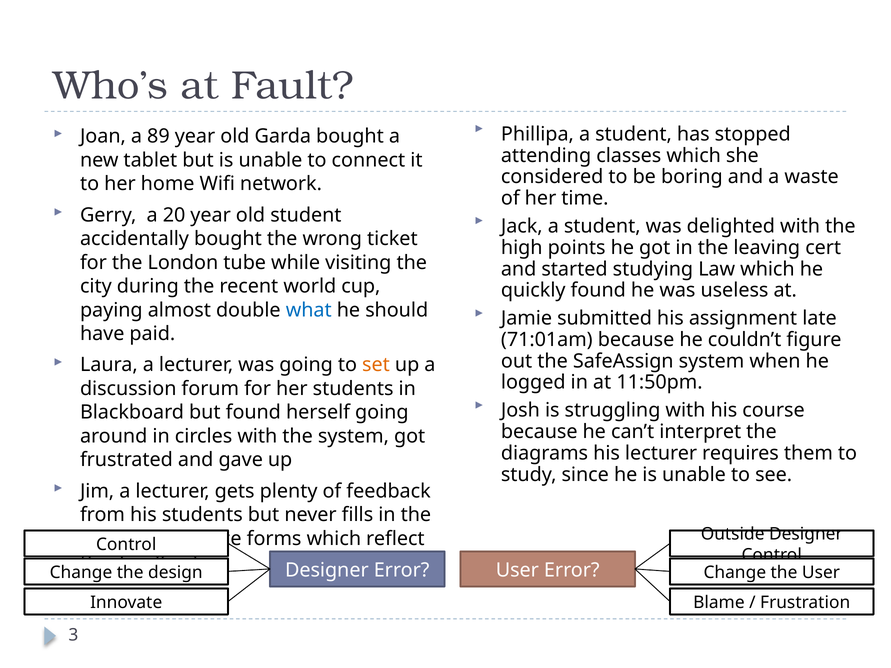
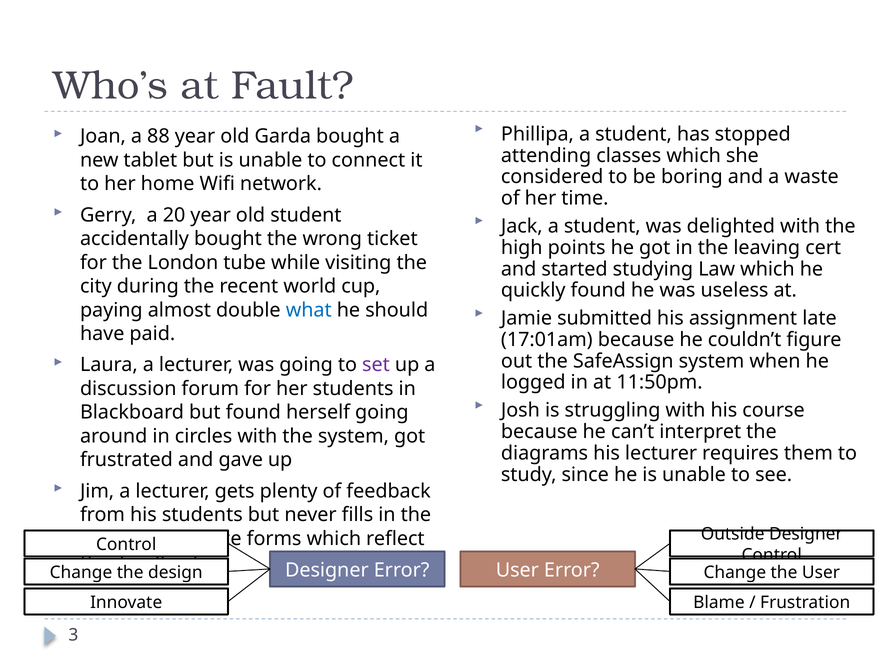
89: 89 -> 88 (158, 136)
71:01am: 71:01am -> 17:01am (547, 340)
set colour: orange -> purple (376, 365)
